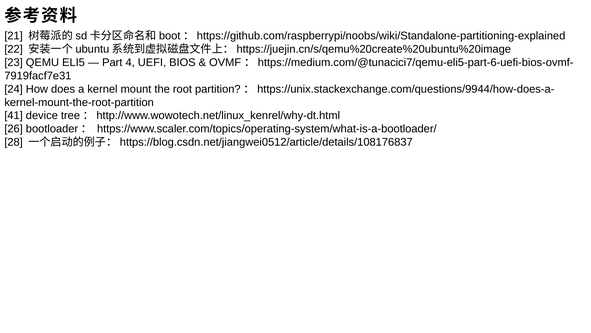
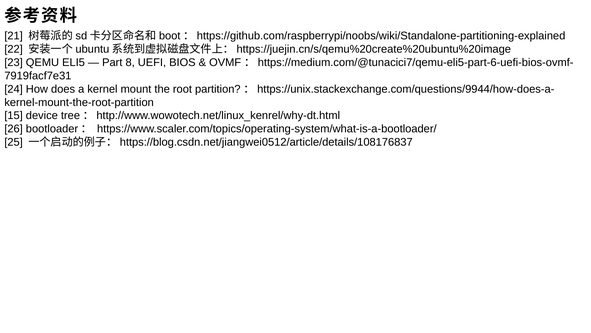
4: 4 -> 8 (130, 62)
41: 41 -> 15 (14, 115)
28: 28 -> 25 (14, 142)
